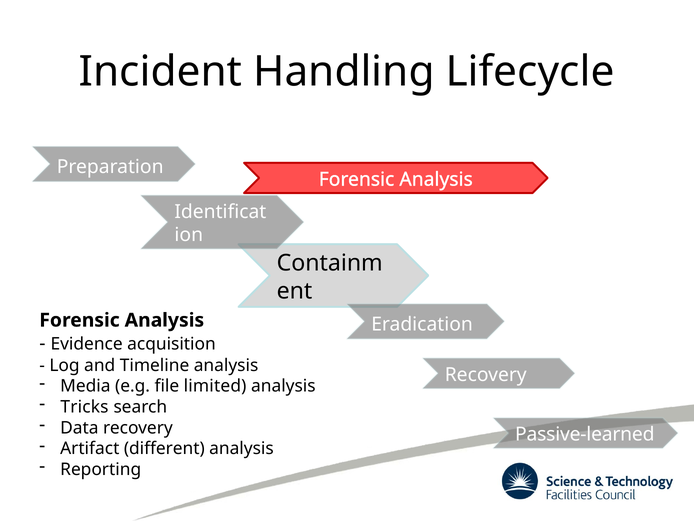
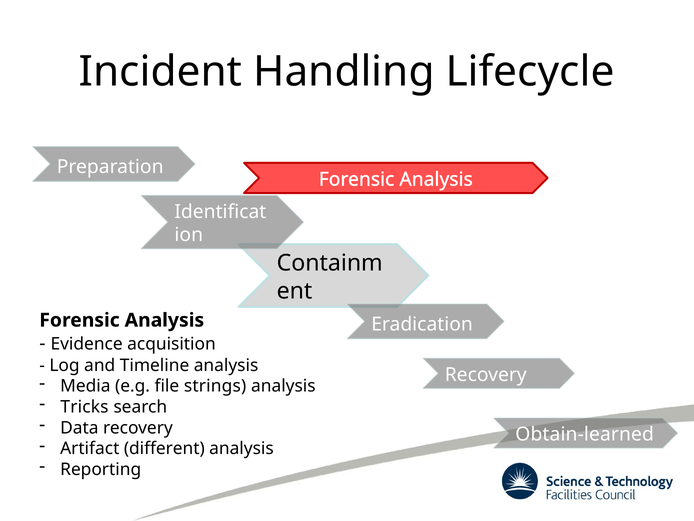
limited: limited -> strings (215, 386)
Passive-learned: Passive-learned -> Obtain-learned (585, 434)
